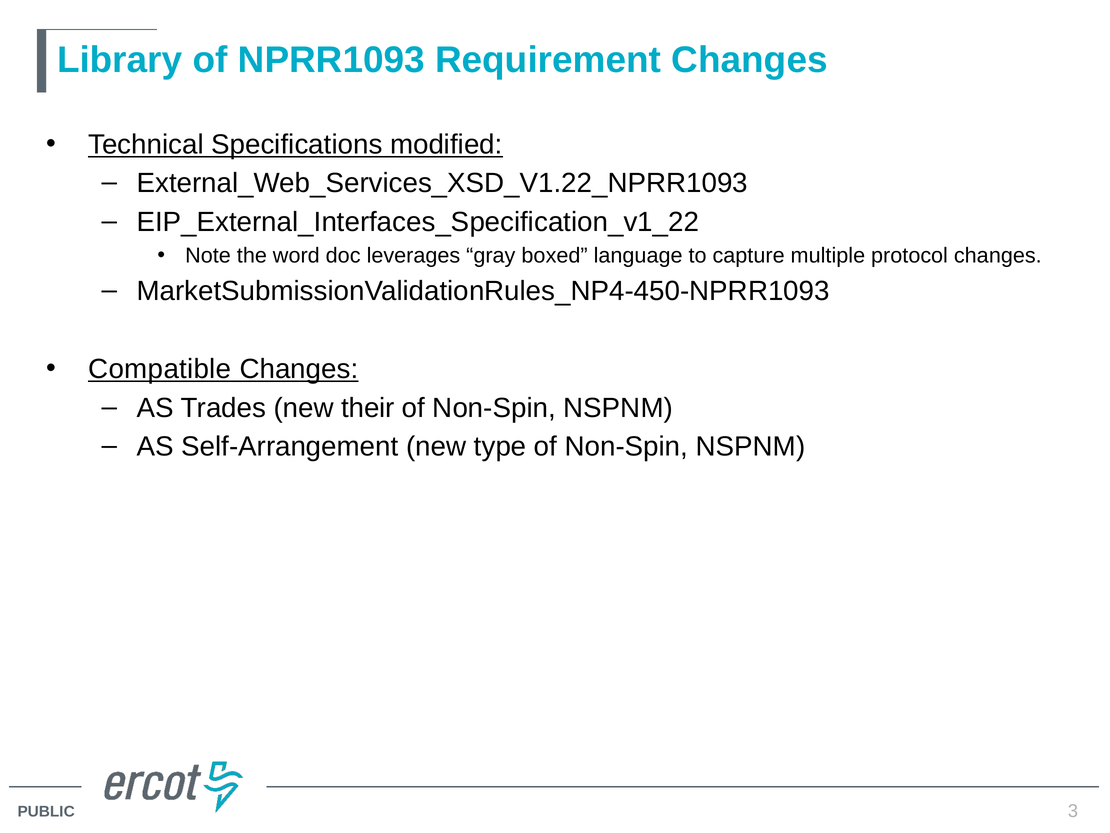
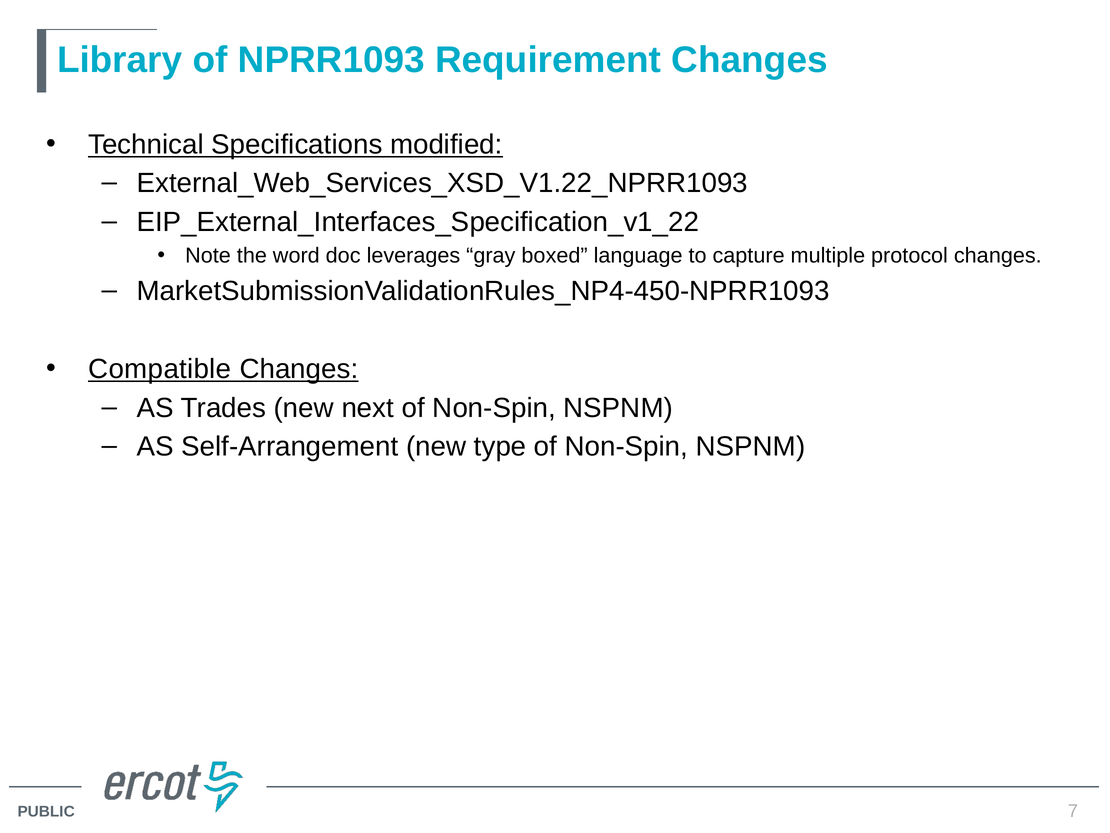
their: their -> next (368, 408)
3: 3 -> 7 (1073, 811)
